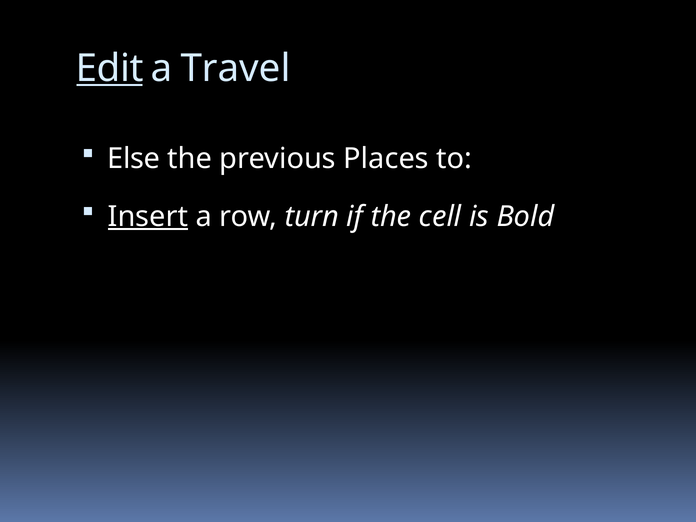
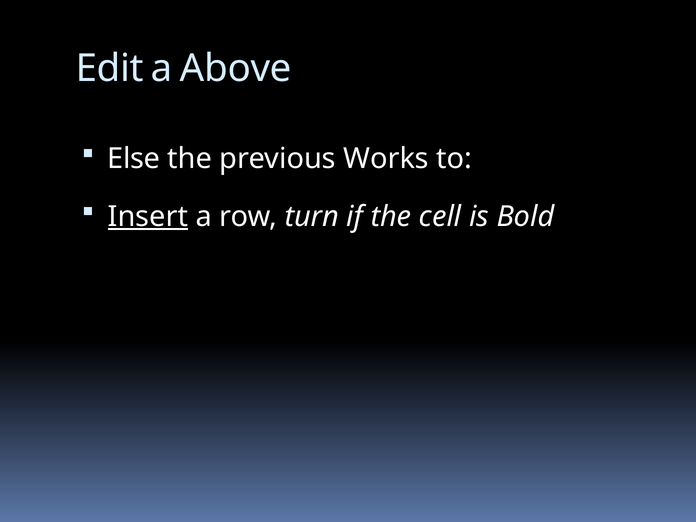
Edit underline: present -> none (110, 68)
Travel: Travel -> Above (236, 68)
Places: Places -> Works (386, 159)
